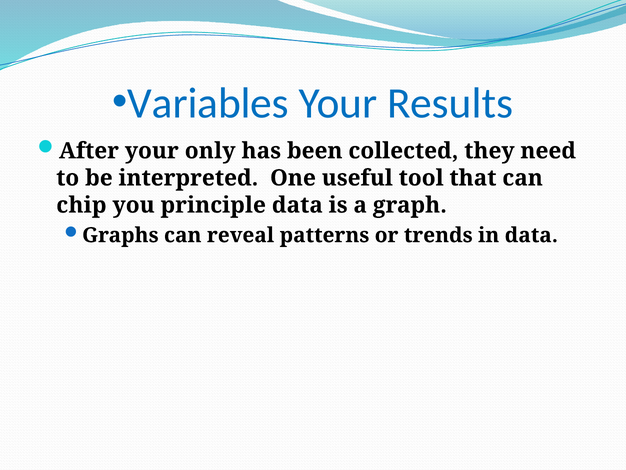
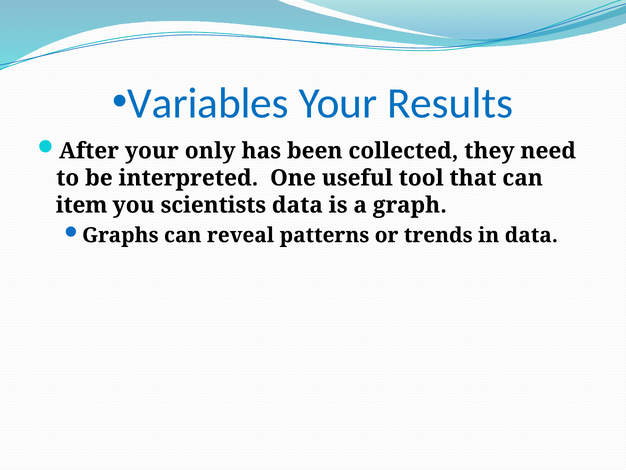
chip: chip -> item (82, 205)
principle: principle -> scientists (213, 205)
